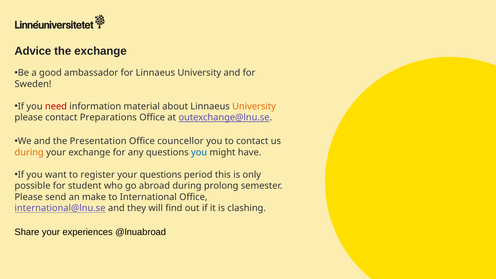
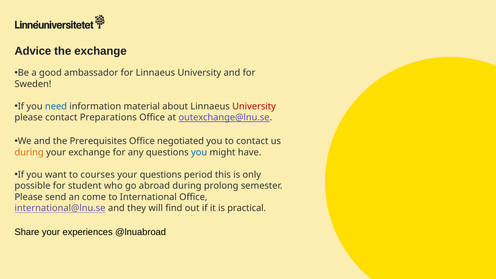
need colour: red -> blue (56, 106)
University colour: orange -> red (254, 106)
Presentation: Presentation -> Prerequisites (98, 141)
councellor: councellor -> negotiated (181, 141)
register: register -> courses (98, 175)
make: make -> come (94, 197)
clashing: clashing -> practical (247, 208)
